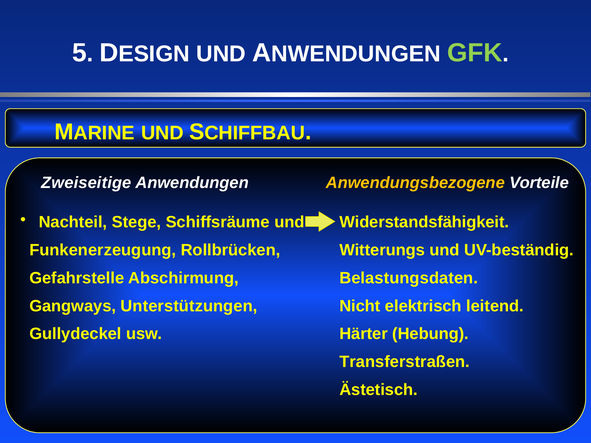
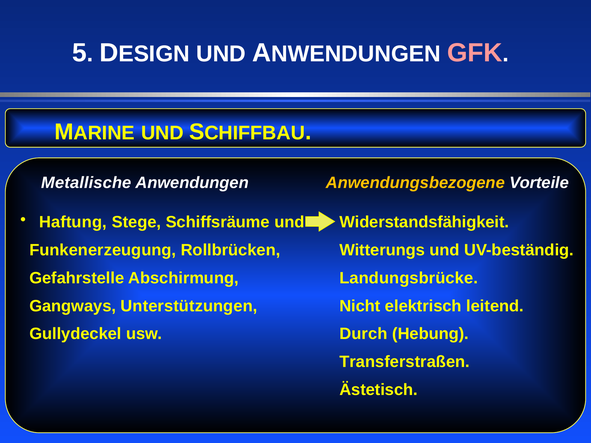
GFK colour: light green -> pink (475, 53)
Zweiseitige: Zweiseitige -> Metallische (86, 183)
Nachteil: Nachteil -> Haftung (73, 222)
Belastungsdaten: Belastungsdaten -> Landungsbrücke (409, 278)
Härter: Härter -> Durch (363, 334)
